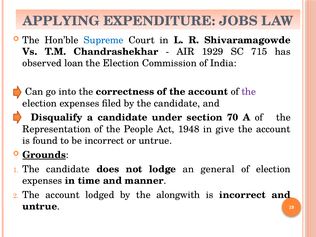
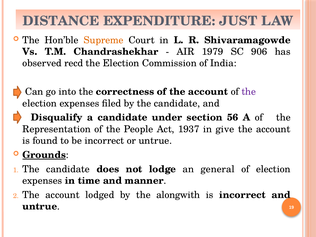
APPLYING: APPLYING -> DISTANCE (61, 21)
JOBS: JOBS -> JUST (238, 21)
Supreme colour: blue -> orange (104, 40)
1929: 1929 -> 1979 (213, 52)
715: 715 -> 906 (259, 52)
loan: loan -> recd (74, 63)
70: 70 -> 56 (233, 118)
1948: 1948 -> 1937 (189, 129)
